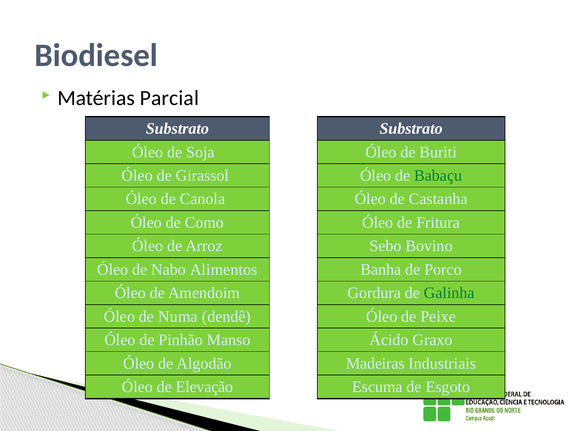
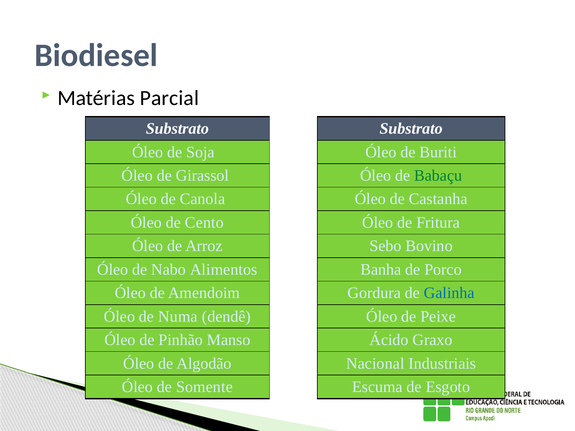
Como: Como -> Cento (204, 223)
Galinha colour: green -> blue (449, 293)
Madeiras: Madeiras -> Nacional (375, 364)
Elevação: Elevação -> Somente (204, 387)
